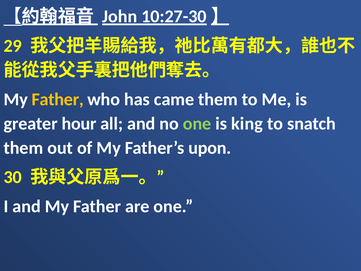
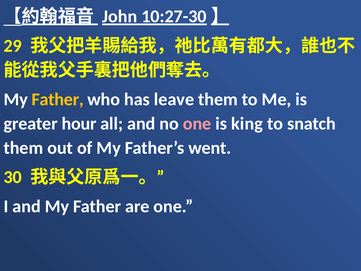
came: came -> leave (174, 99)
one colour: light green -> pink (197, 124)
upon: upon -> went (210, 148)
